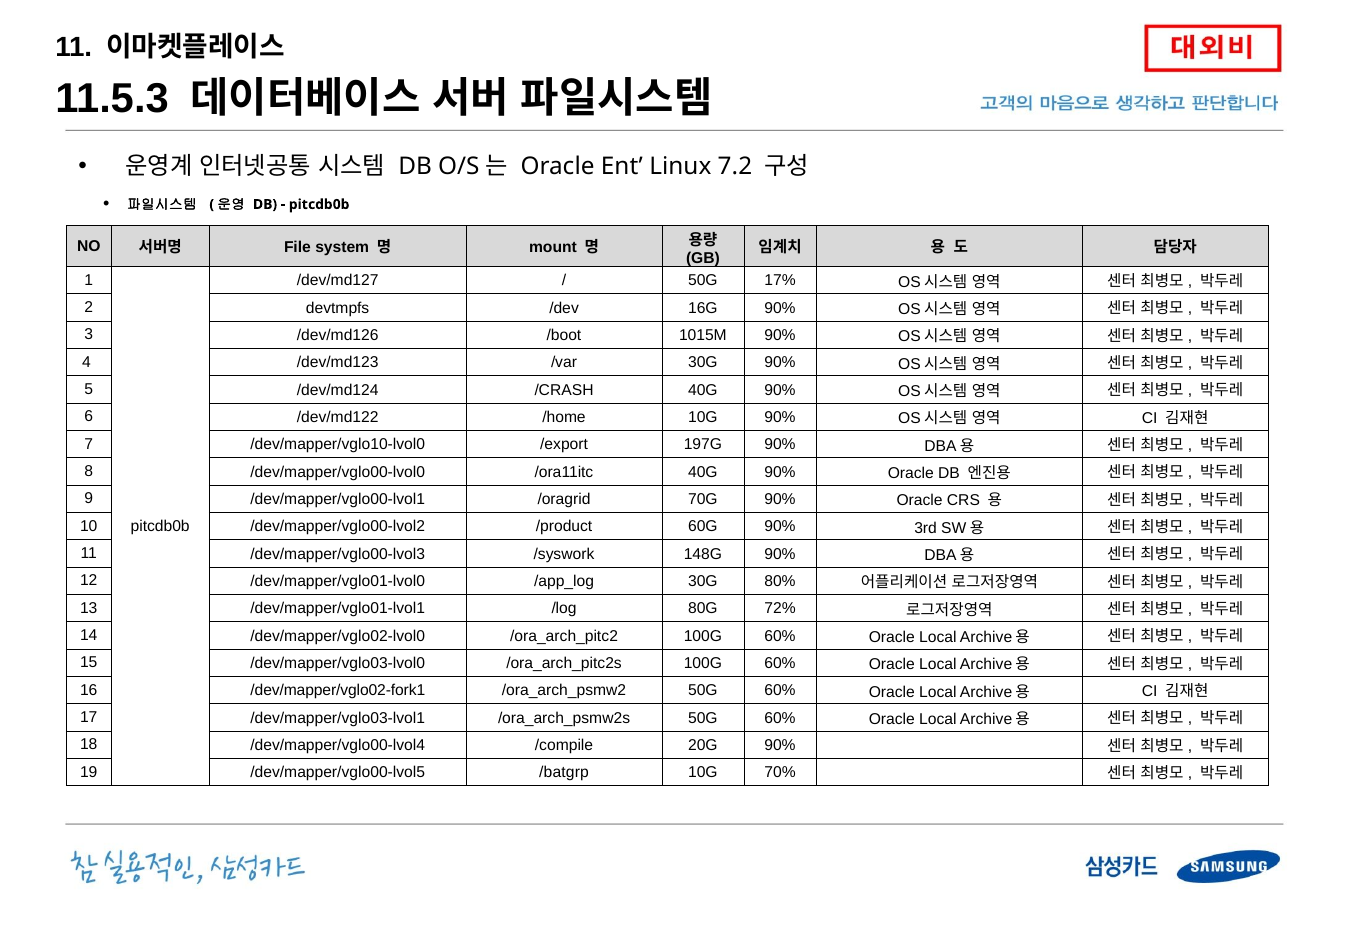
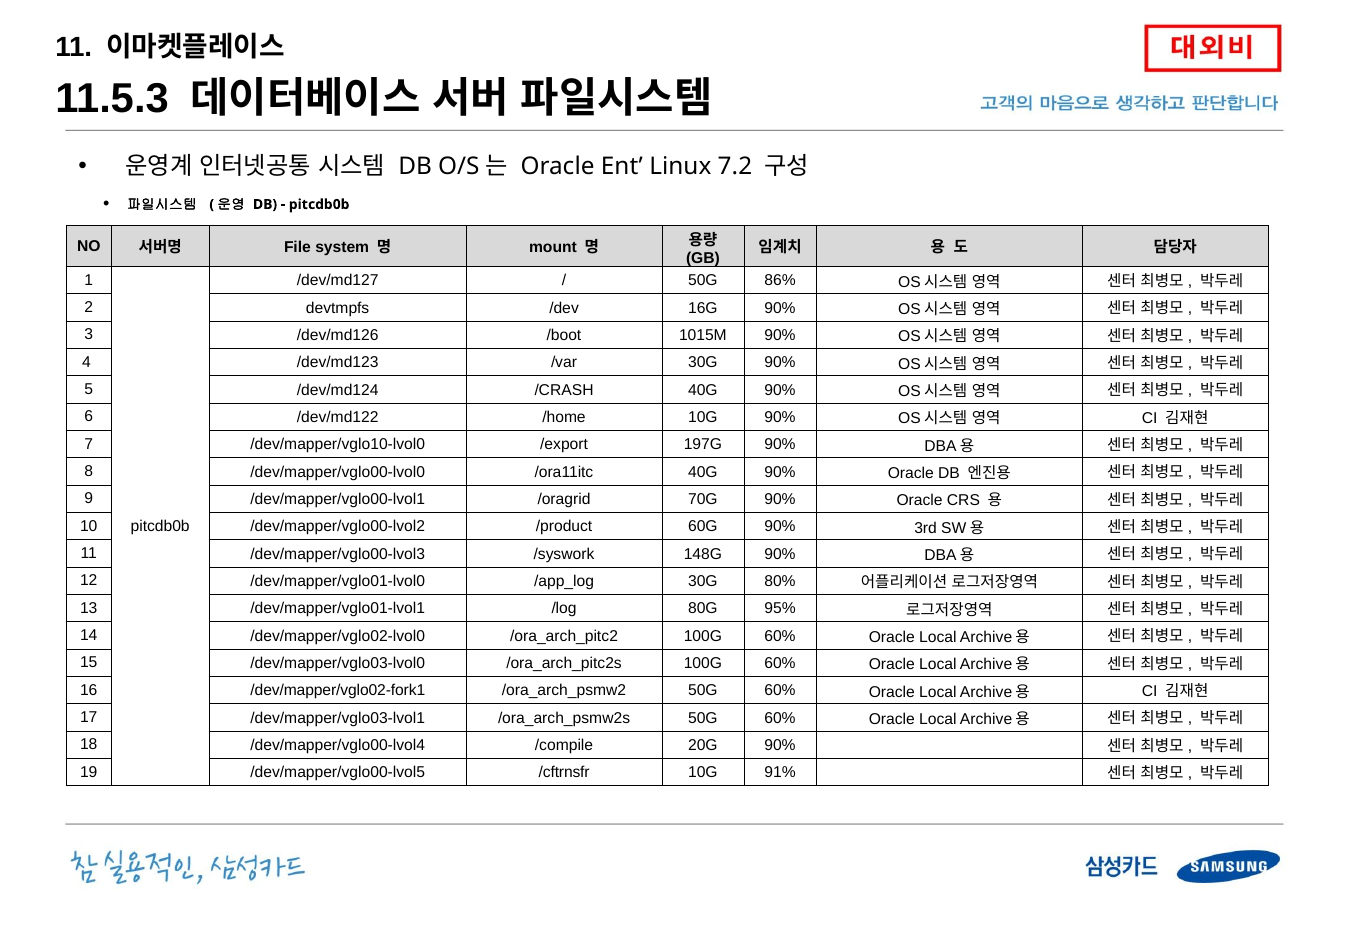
17%: 17% -> 86% (780, 281)
72%: 72% -> 95% (780, 609)
/batgrp: /batgrp -> /cftrnsfr (564, 773)
70%: 70% -> 91% (780, 773)
